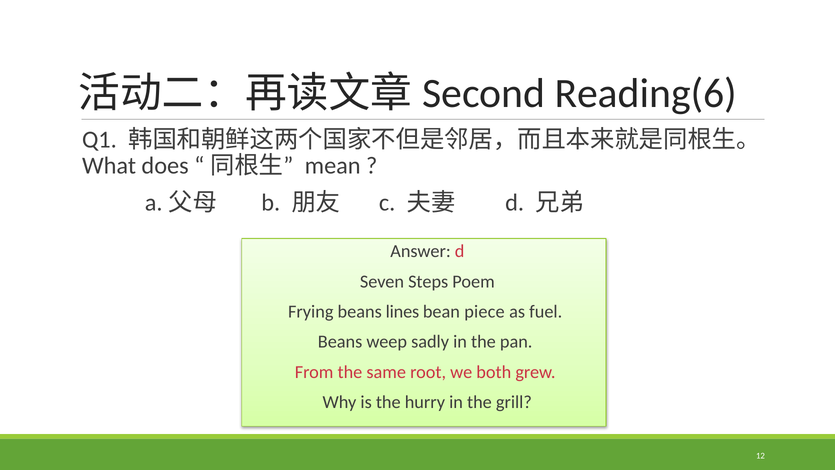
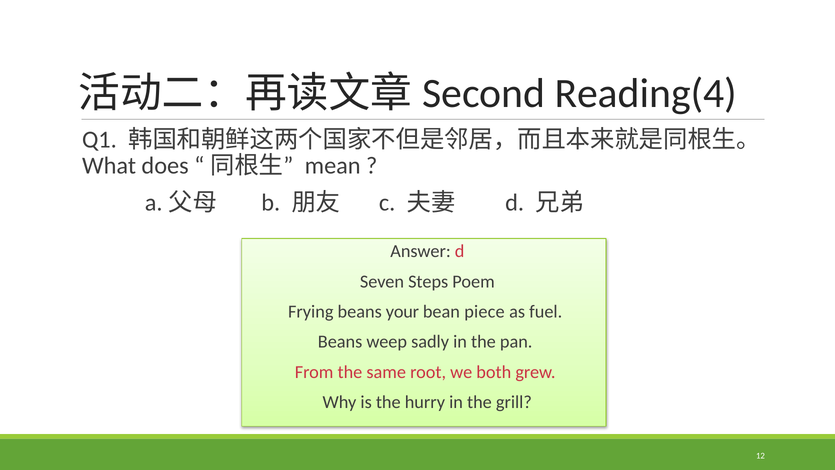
Reading(6: Reading(6 -> Reading(4 (646, 94)
lines: lines -> your (402, 312)
